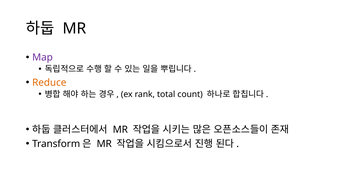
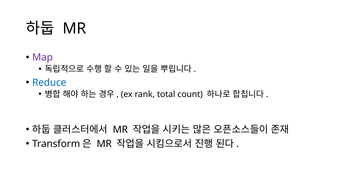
Reduce colour: orange -> blue (49, 82)
